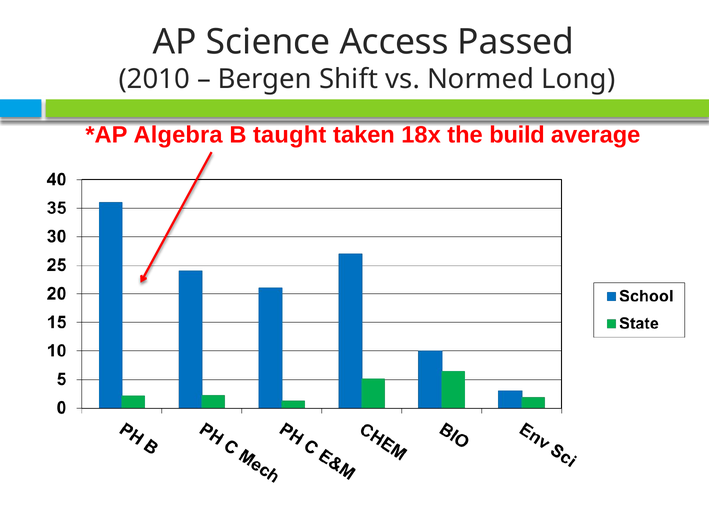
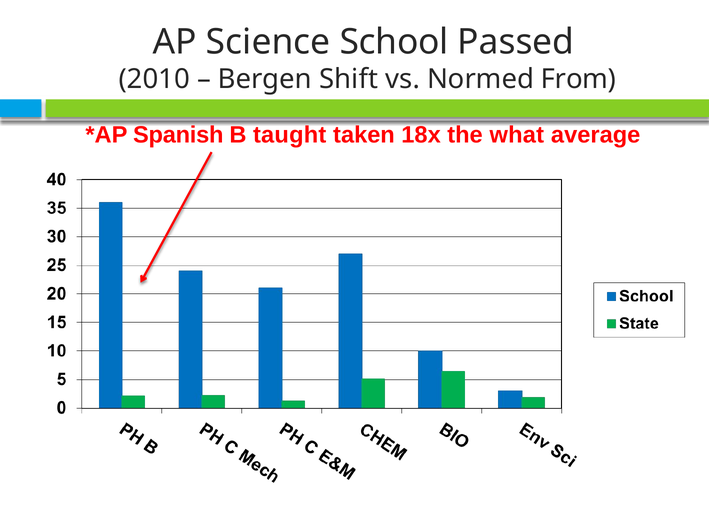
Access: Access -> School (394, 42)
Long: Long -> From (579, 79)
Algebra: Algebra -> Spanish (178, 135)
build: build -> what (517, 135)
